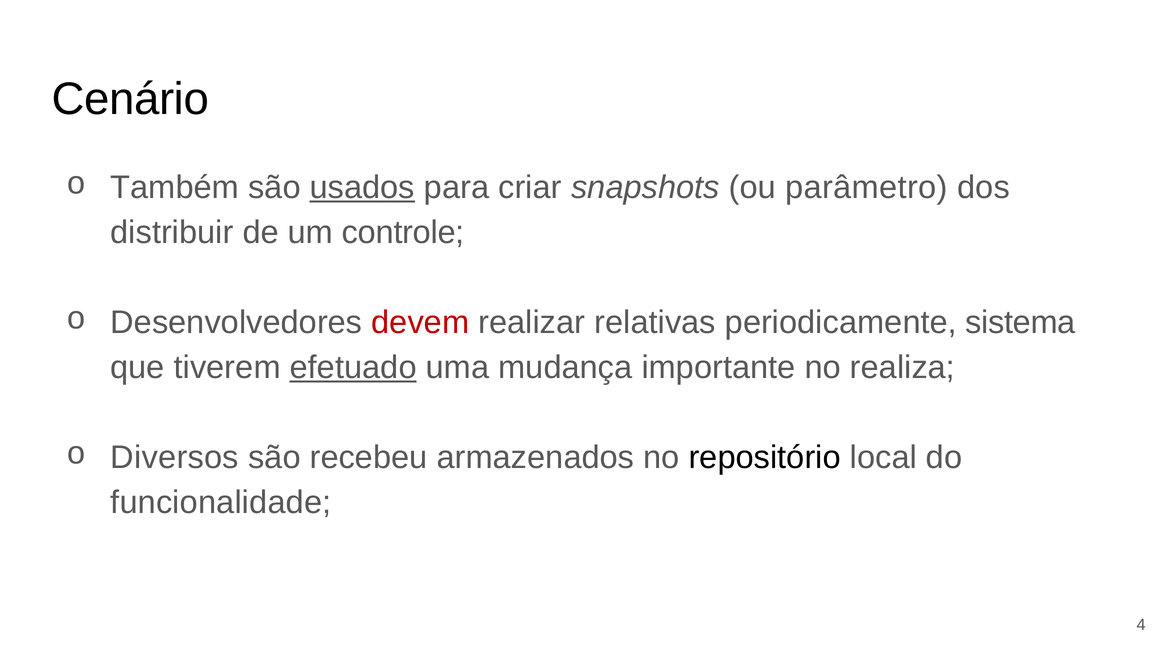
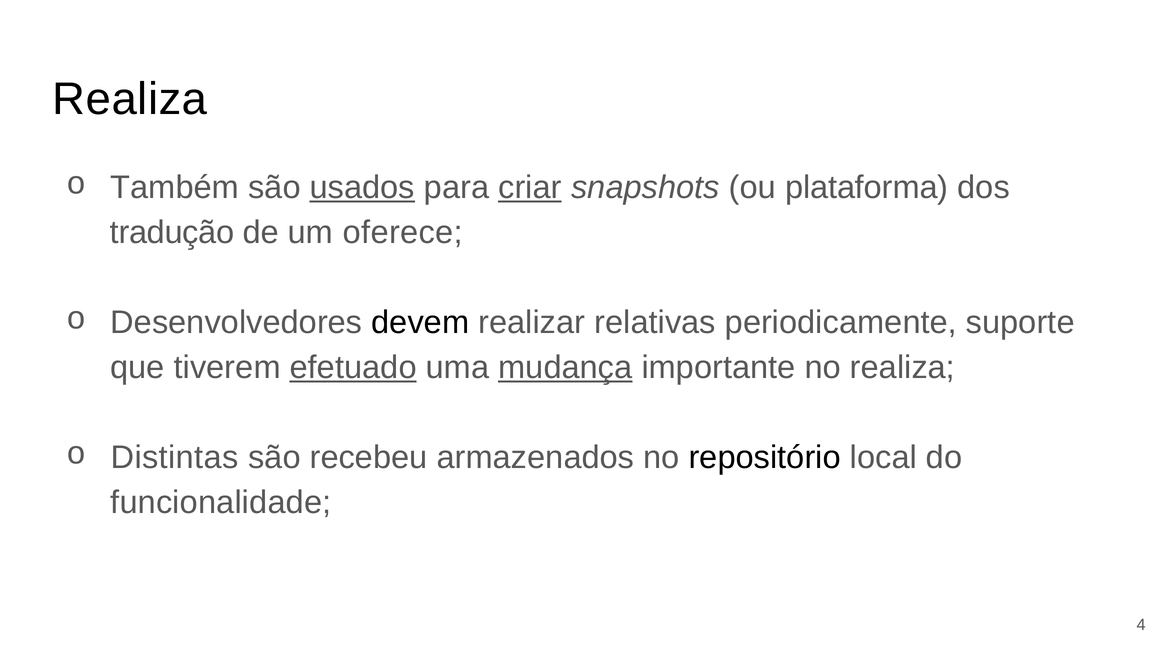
Cenário: Cenário -> Realiza (130, 99)
criar underline: none -> present (530, 187)
parâmetro: parâmetro -> plataforma (867, 187)
distribuir: distribuir -> tradução (172, 232)
controle: controle -> oferece (403, 232)
devem colour: red -> black (420, 322)
sistema: sistema -> suporte (1020, 322)
mudança underline: none -> present (565, 367)
Diversos: Diversos -> Distintas (175, 457)
